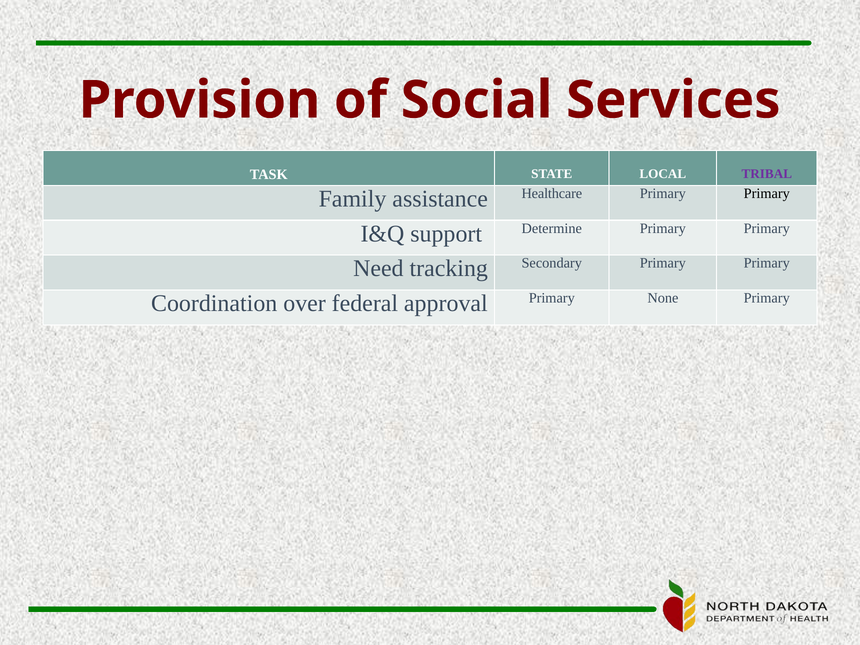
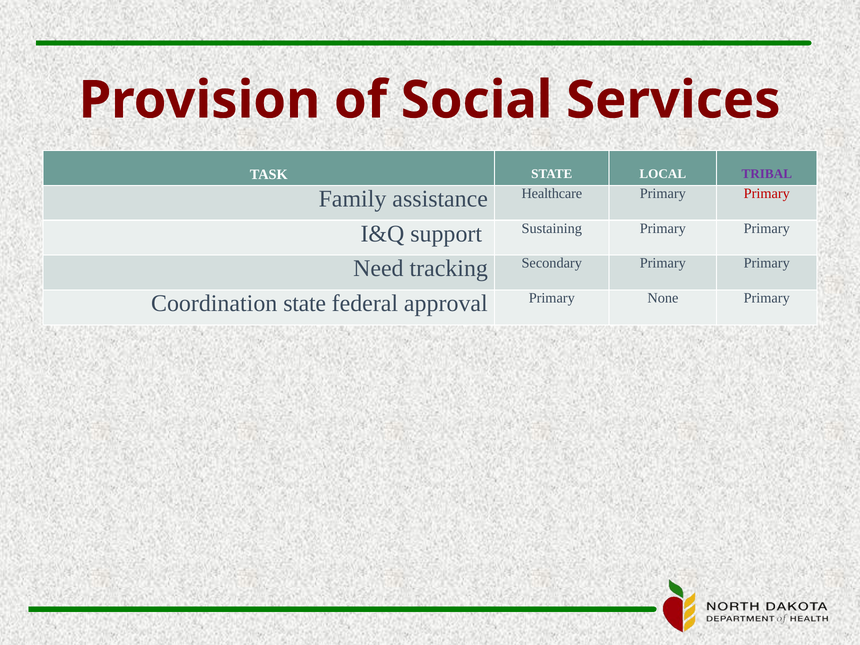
Primary colour: black -> red (767, 193)
Determine: Determine -> Sustaining (552, 228)
Coordination over: over -> state (305, 303)
